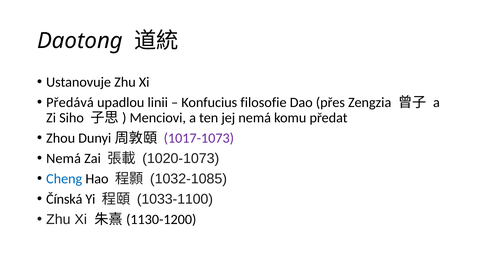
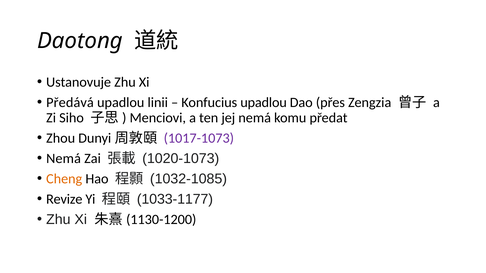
Konfucius filosofie: filosofie -> upadlou (264, 103)
Cheng colour: blue -> orange (64, 179)
Čínská: Čínská -> Revize (64, 199)
1033-1100: 1033-1100 -> 1033-1177 (175, 199)
